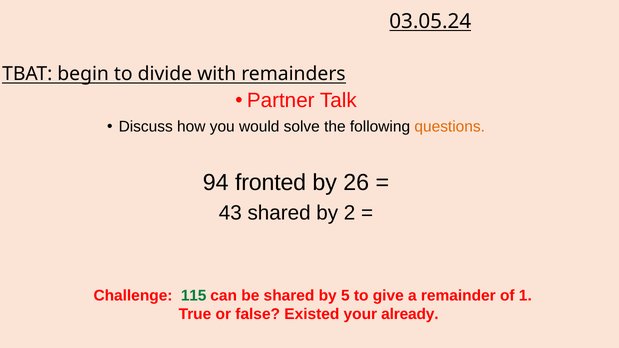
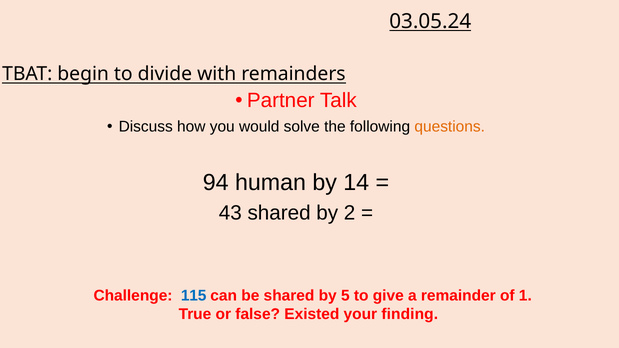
fronted: fronted -> human (271, 183)
26: 26 -> 14 (356, 183)
115 colour: green -> blue (194, 296)
already: already -> finding (410, 314)
